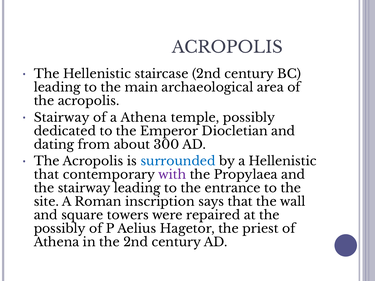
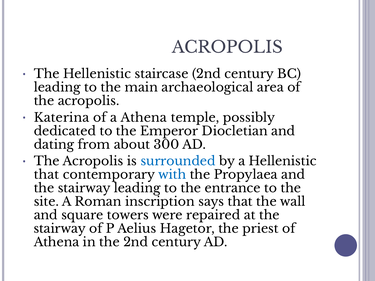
Stairway: Stairway -> Katerina (62, 118)
with colour: purple -> blue (172, 175)
possibly: possibly -> stairway (60, 229)
